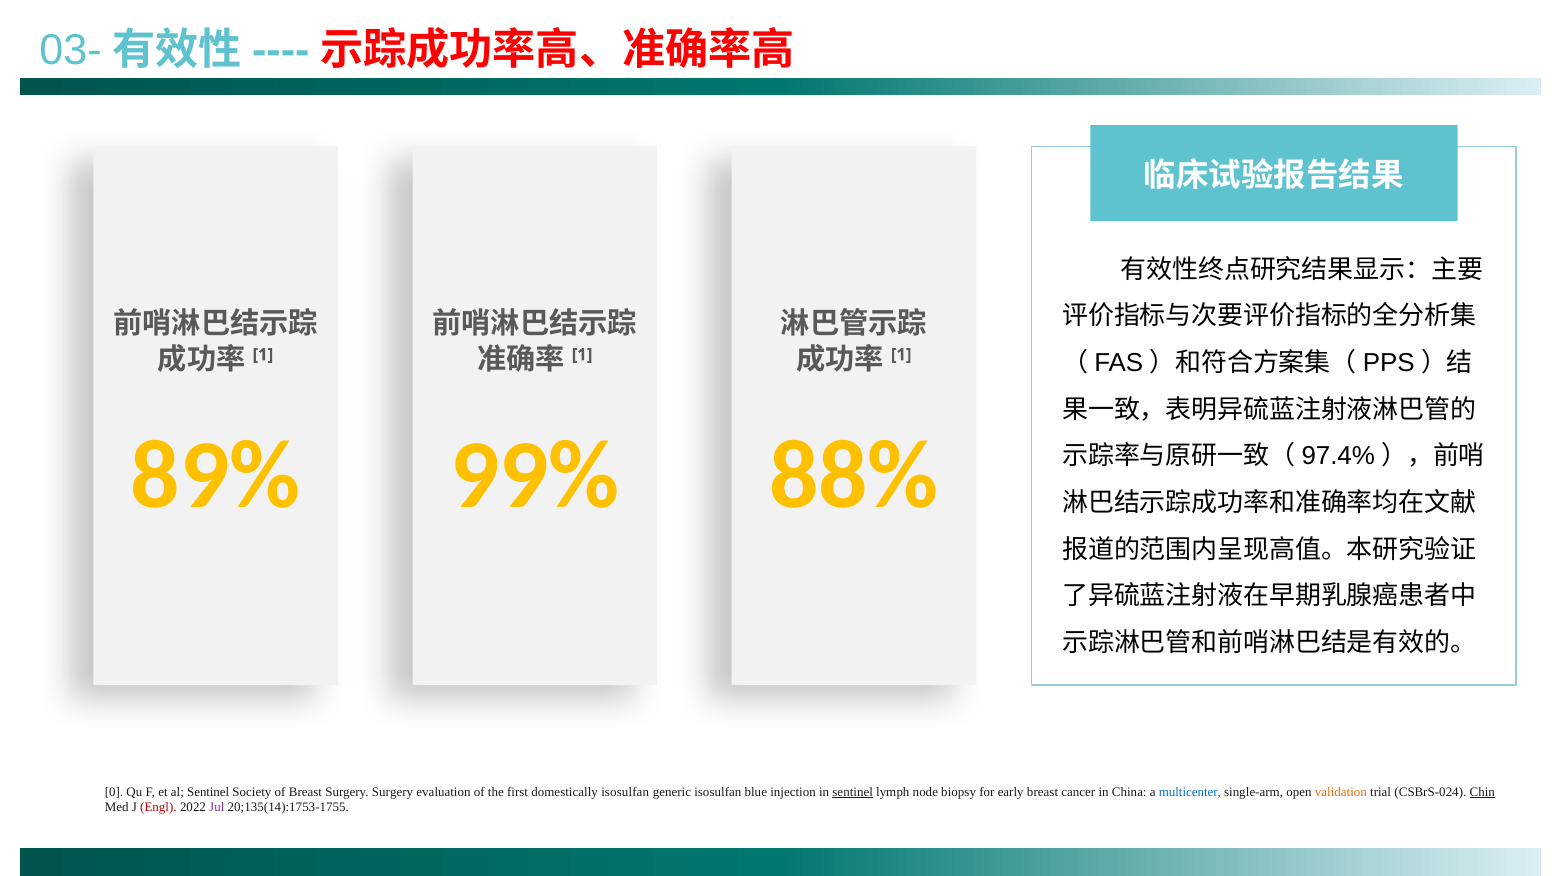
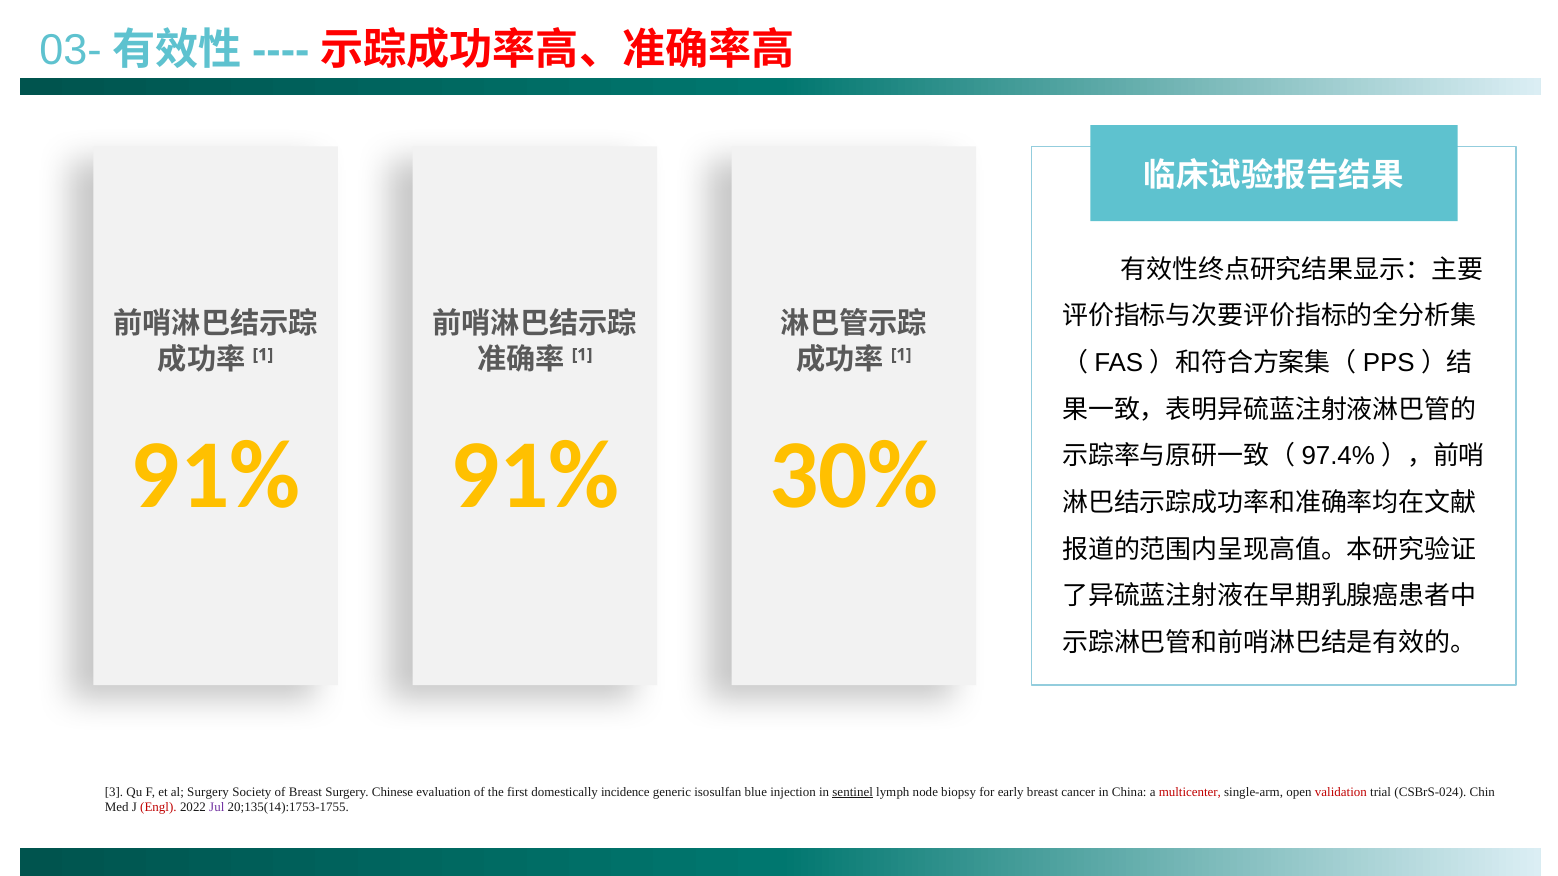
89%: 89% -> 91% (216, 475)
99%: 99% -> 91% (535, 475)
88%: 88% -> 30% (854, 475)
0: 0 -> 3 (114, 792)
al Sentinel: Sentinel -> Surgery (208, 792)
Surgery Surgery: Surgery -> Chinese (393, 792)
domestically isosulfan: isosulfan -> incidence (625, 792)
multicenter colour: blue -> red (1190, 792)
validation colour: orange -> red (1341, 792)
Chin underline: present -> none (1482, 792)
